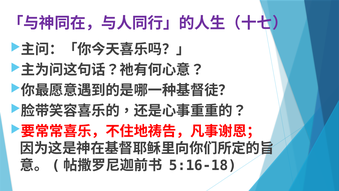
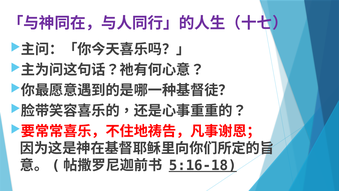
5:16-18 underline: none -> present (203, 165)
